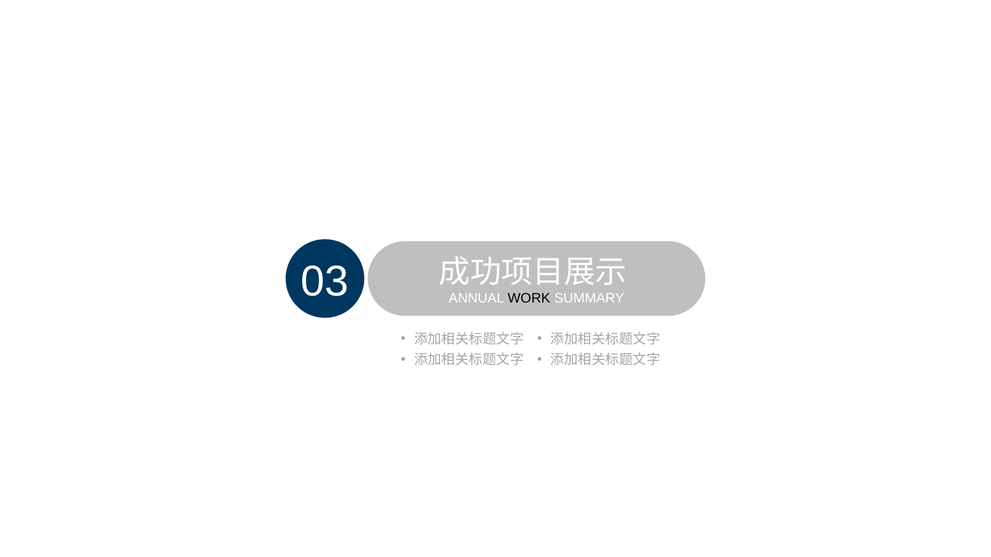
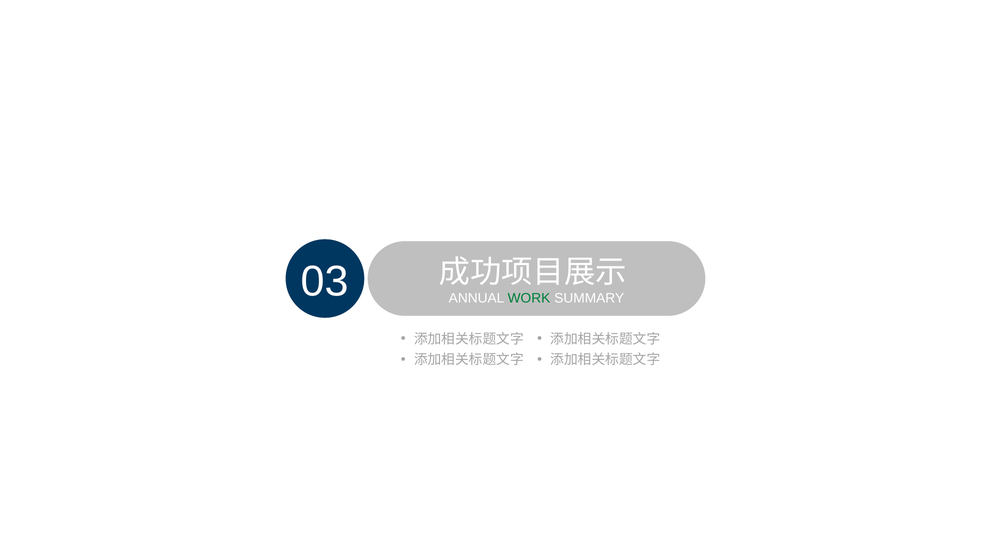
WORK colour: black -> green (529, 298)
